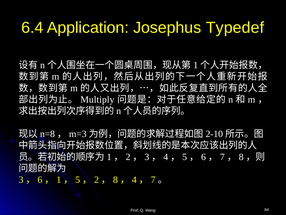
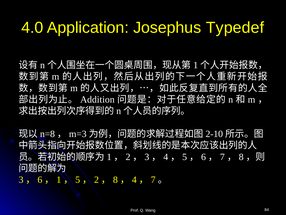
6.4: 6.4 -> 4.0 (32, 28)
Multiply: Multiply -> Addition (97, 99)
